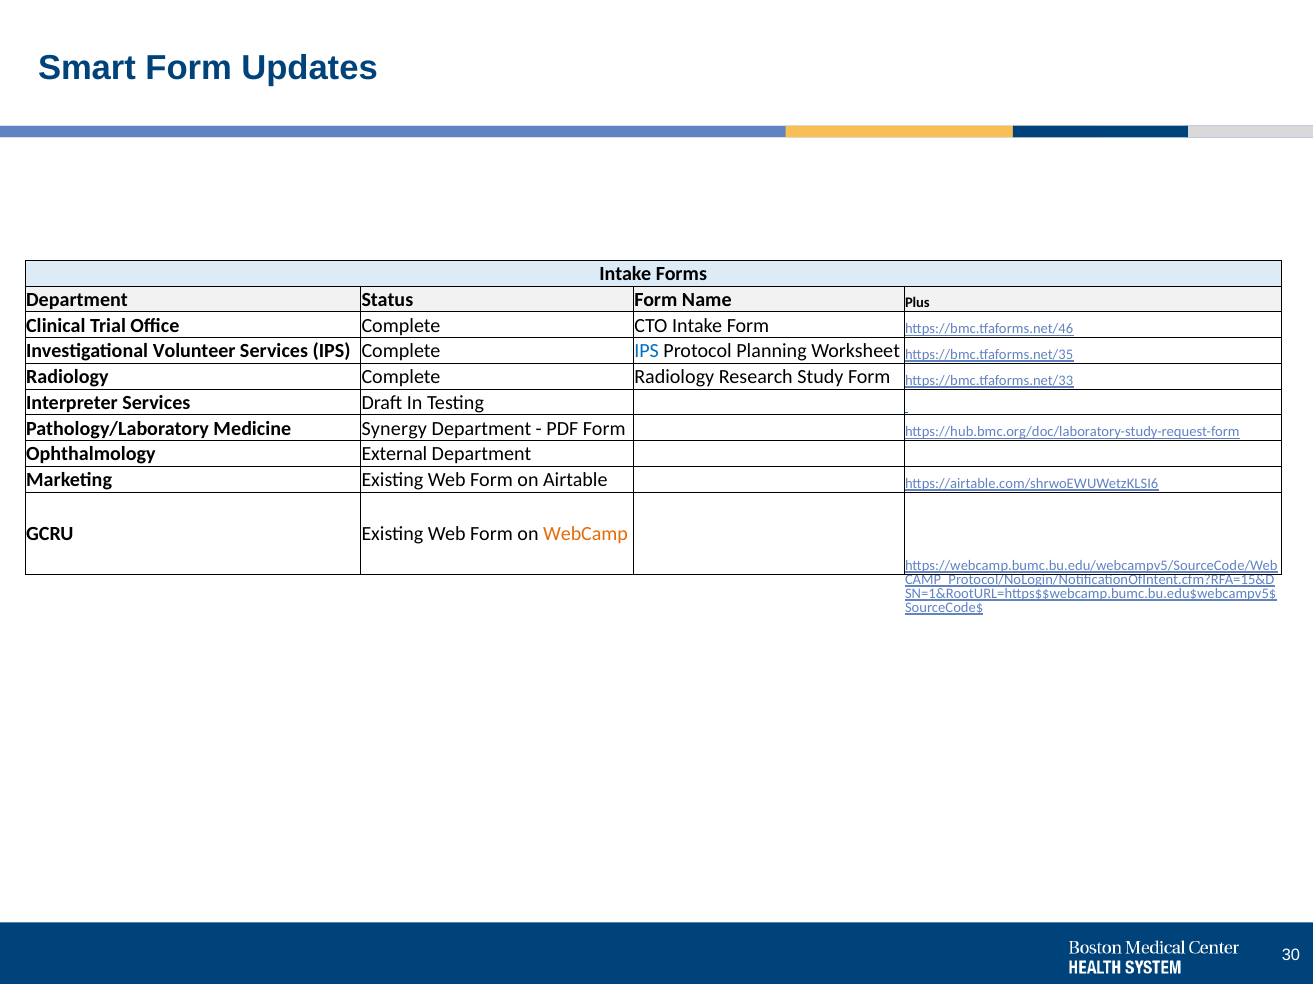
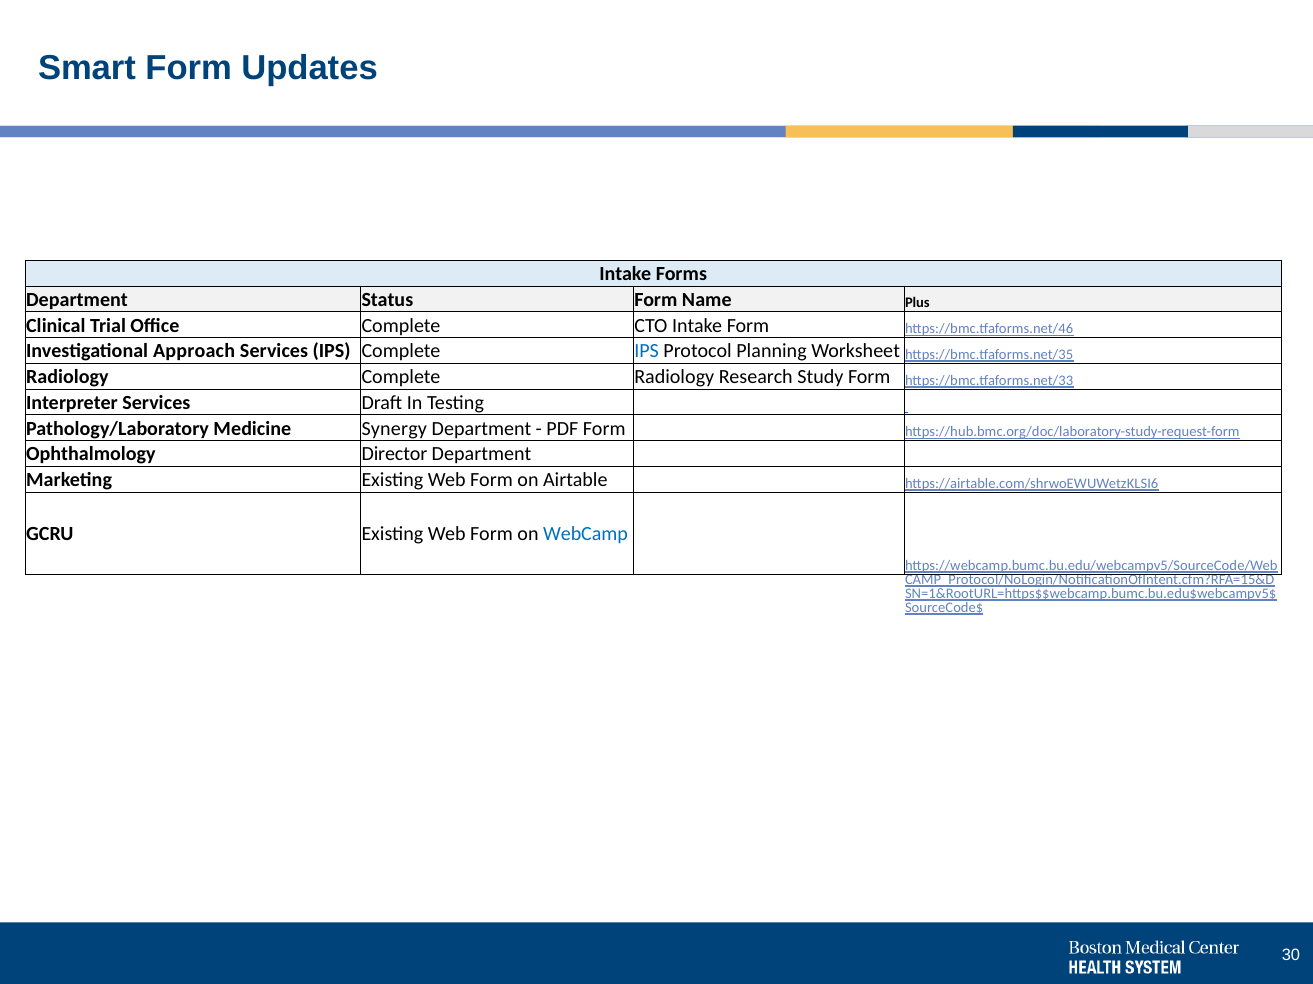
Volunteer: Volunteer -> Approach (194, 351)
External: External -> Director (394, 455)
WebCamp colour: orange -> blue (585, 534)
